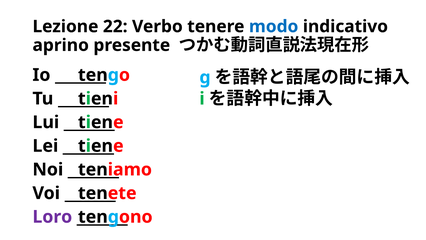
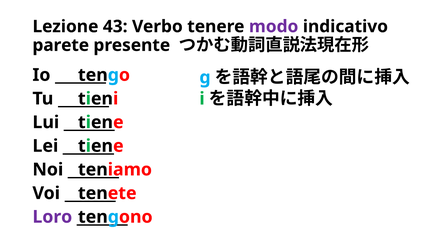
22: 22 -> 43 (115, 26)
modo colour: blue -> purple (274, 26)
aprino: aprino -> parete (61, 45)
